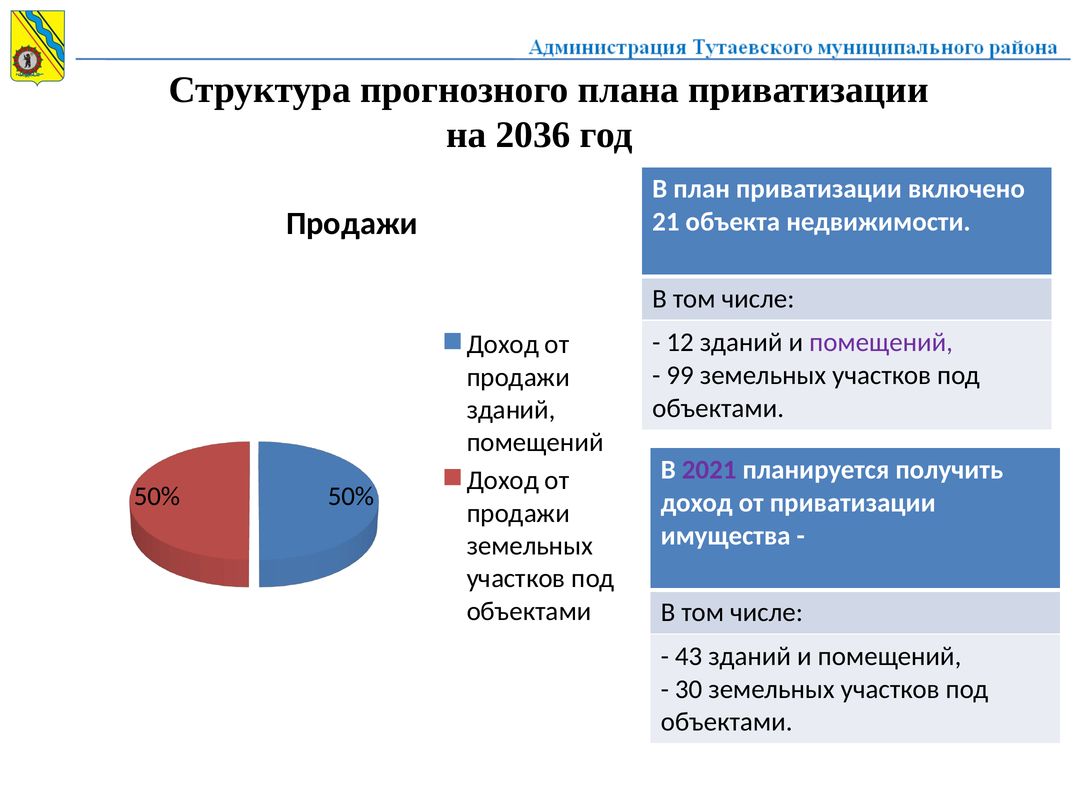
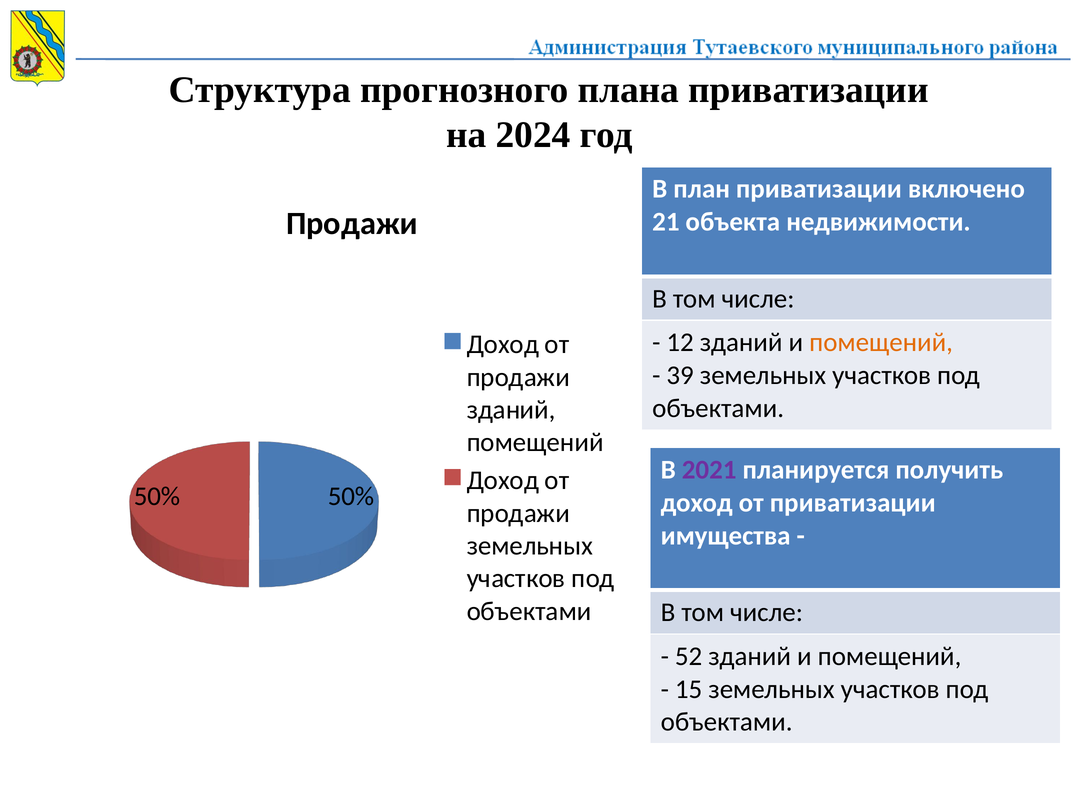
2036: 2036 -> 2024 (533, 135)
помещений colour: purple -> orange (881, 342)
99: 99 -> 39 (680, 375)
43: 43 -> 52 (689, 656)
30: 30 -> 15 (689, 688)
